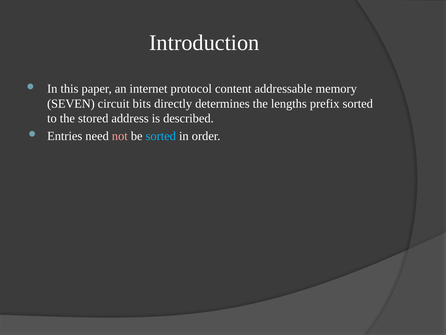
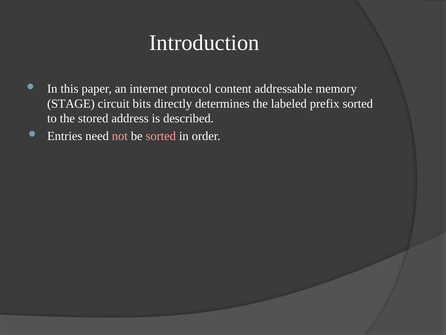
SEVEN: SEVEN -> STAGE (71, 103)
lengths: lengths -> labeled (289, 103)
sorted colour: light blue -> pink (161, 136)
